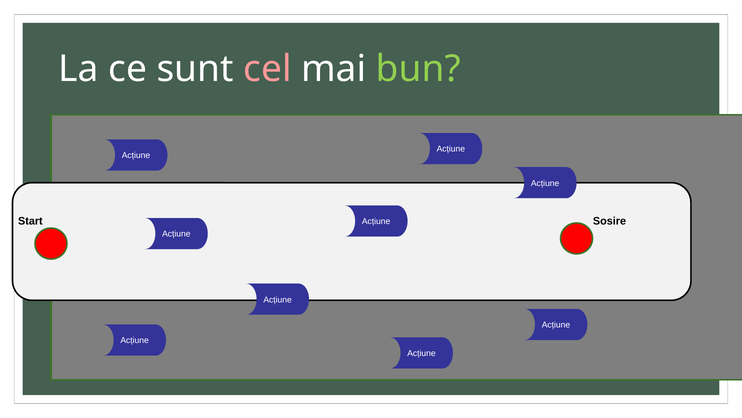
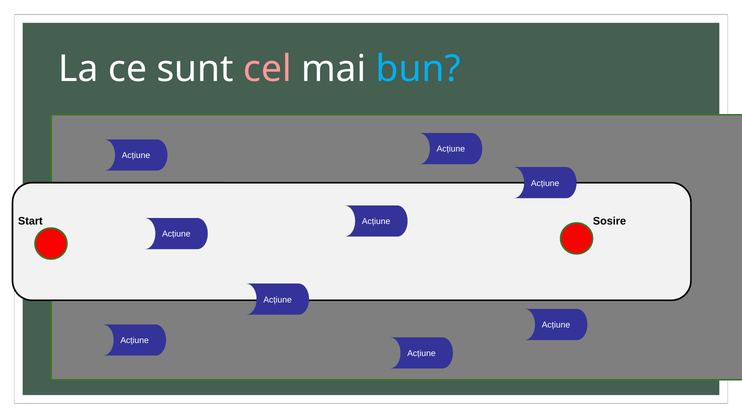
bun colour: light green -> light blue (418, 69)
